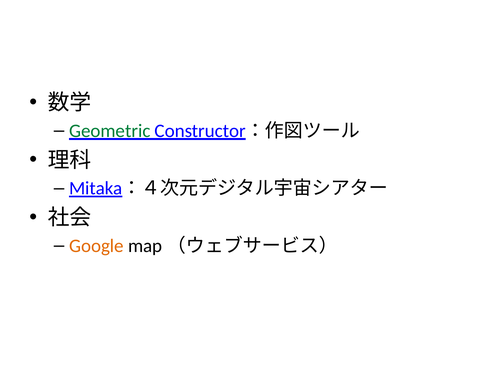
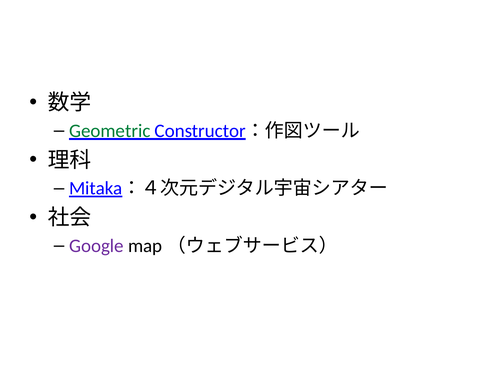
Google colour: orange -> purple (96, 246)
